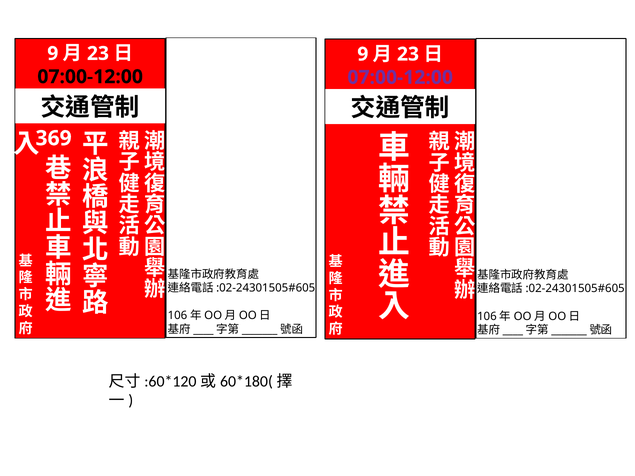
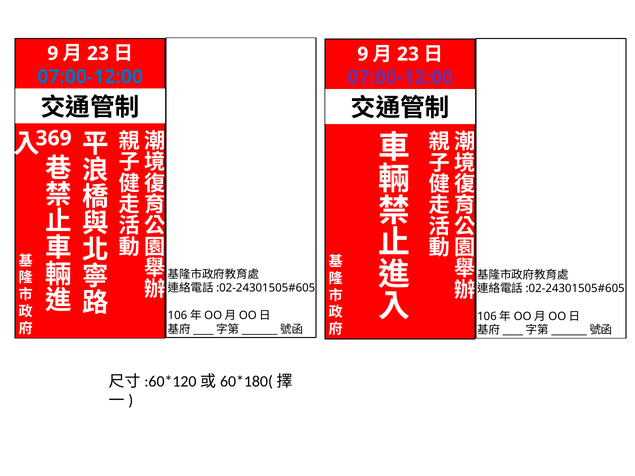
07:00-12:00 colour: black -> blue (90, 77)
